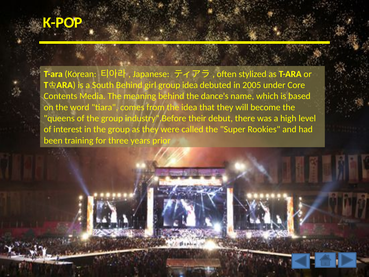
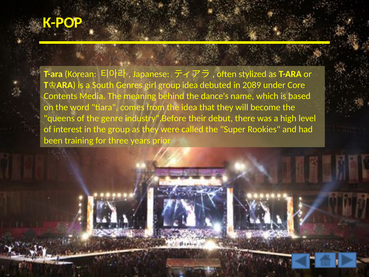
South Behind: Behind -> Genres (129, 85)
2005: 2005 -> 2089 (252, 85)
of the group: group -> genre (112, 118)
